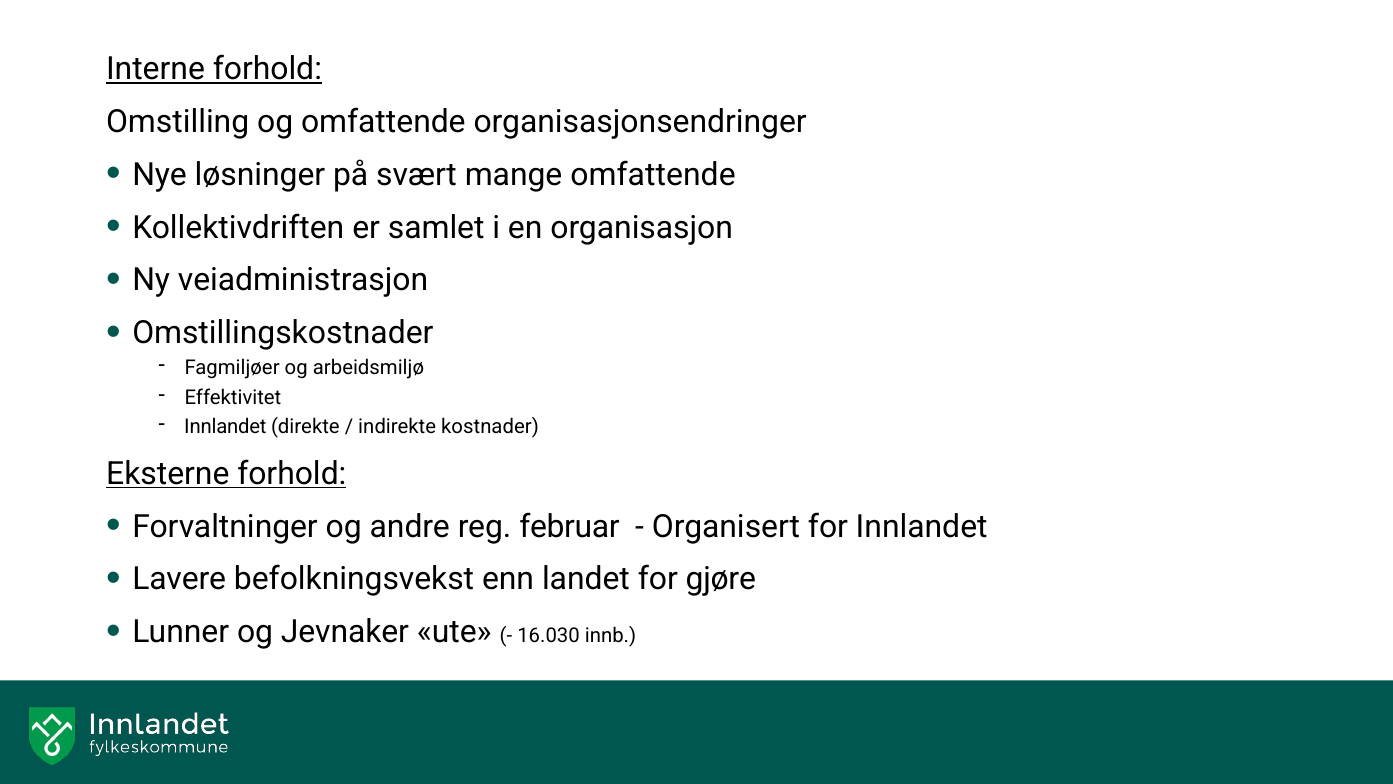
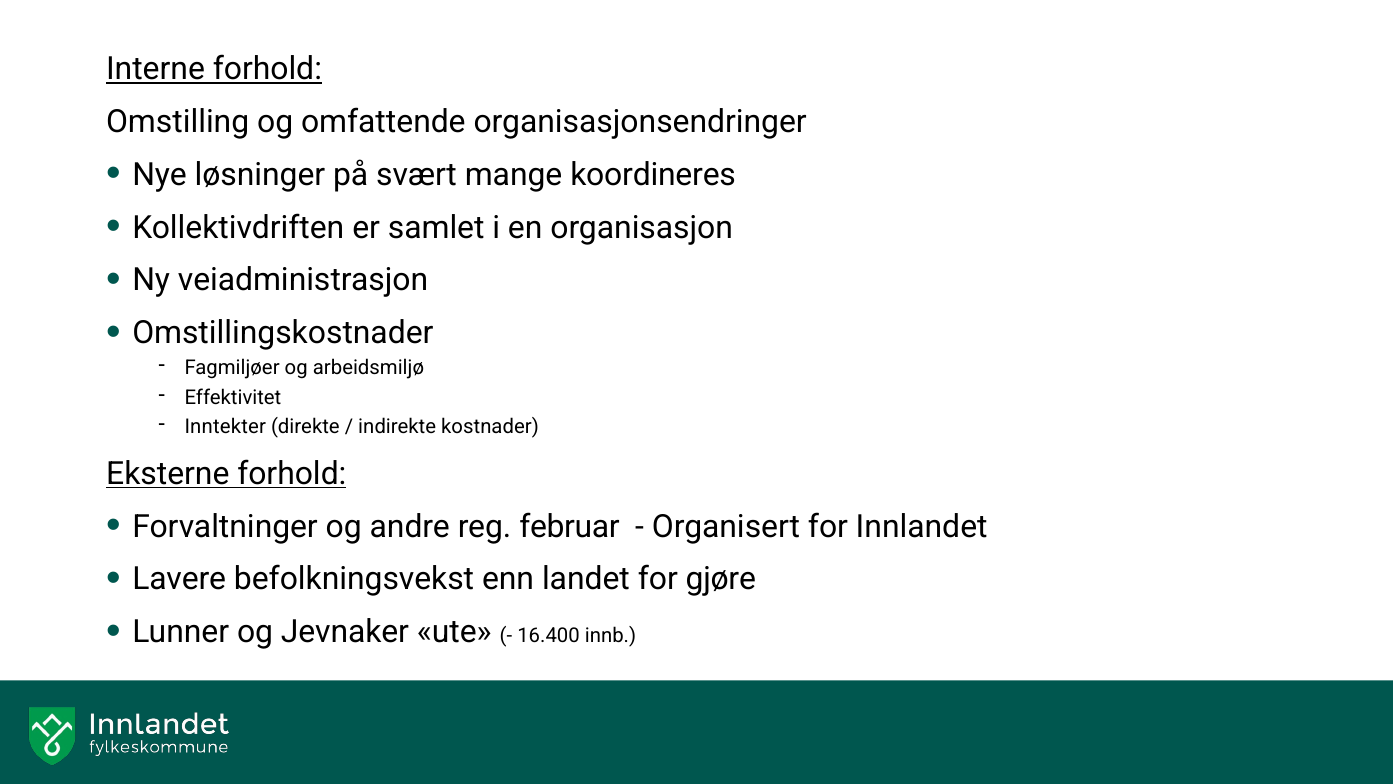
mange omfattende: omfattende -> koordineres (653, 175)
Innlandet: Innlandet -> Inntekter (225, 426)
16.030: 16.030 -> 16.400 (549, 636)
